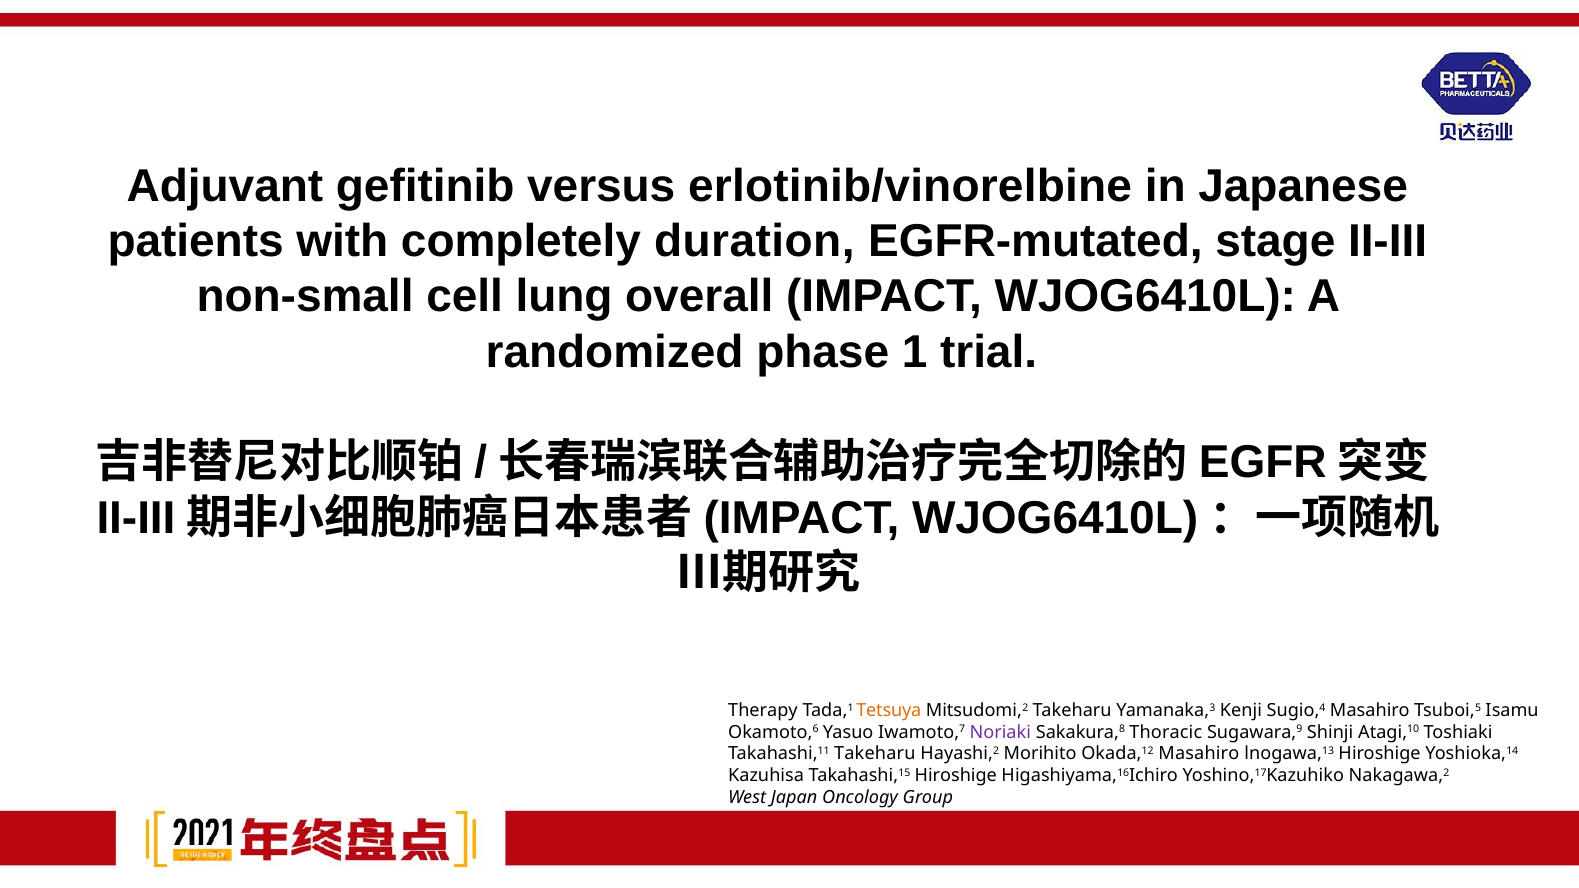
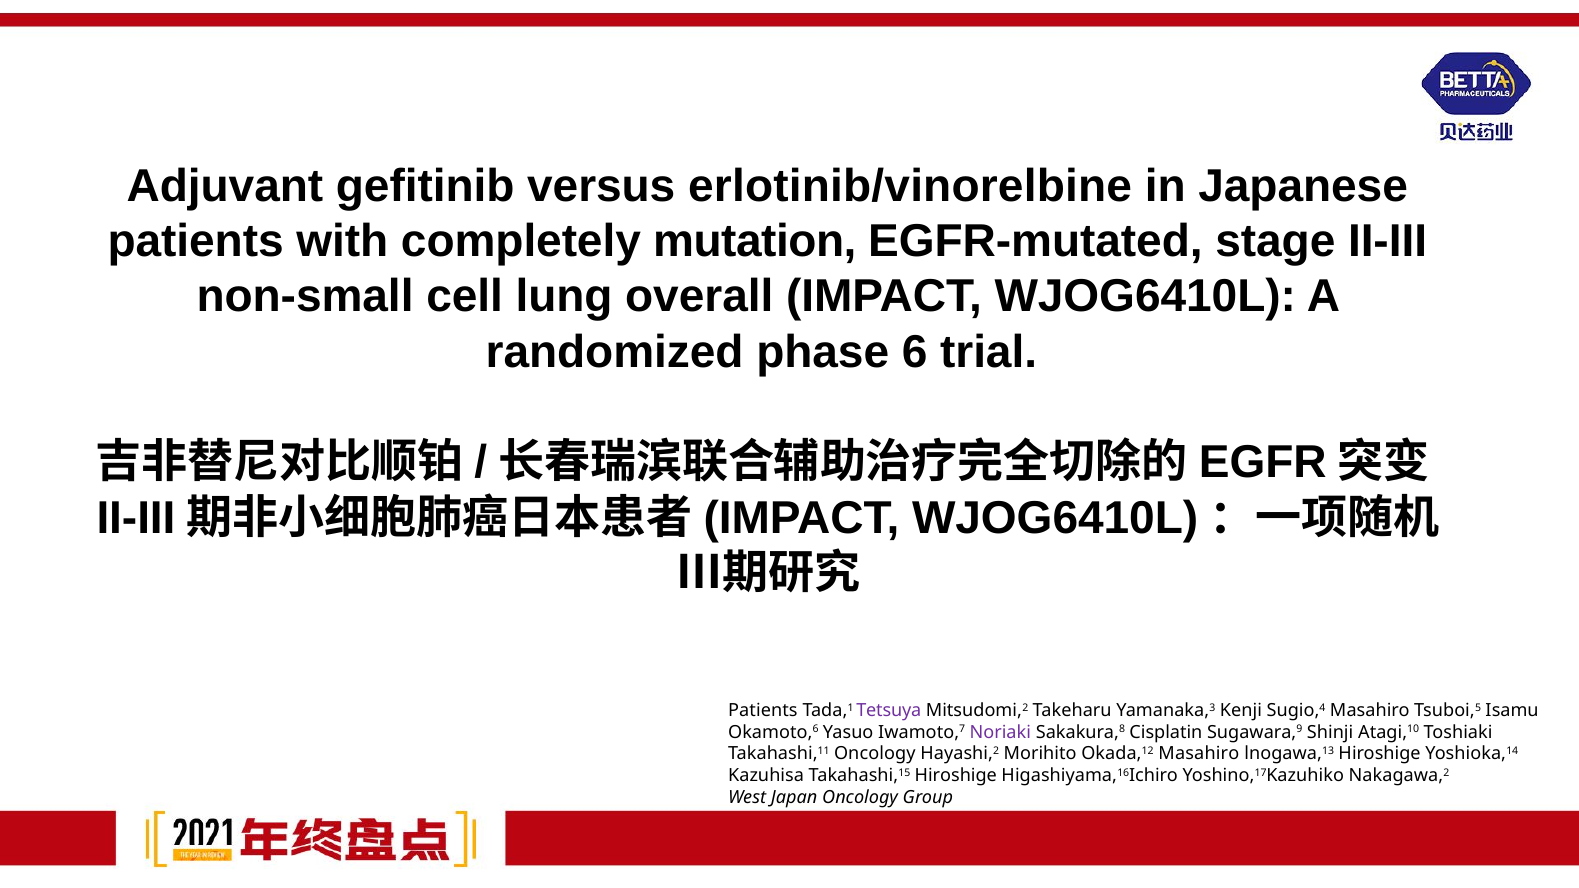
duration: duration -> mutation (755, 242)
1: 1 -> 6 (915, 352)
Therapy: Therapy -> Patients (763, 711)
Tetsuya colour: orange -> purple (889, 711)
Thoracic: Thoracic -> Cisplatin (1166, 732)
Takahashi,11 Takeharu: Takeharu -> Oncology (875, 754)
